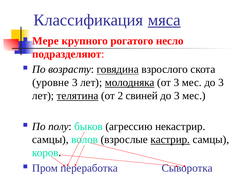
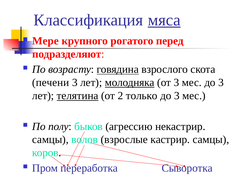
несло: несло -> перед (170, 41)
уровне: уровне -> печени (51, 83)
свиней: свиней -> только (142, 96)
кастрир underline: present -> none (170, 140)
